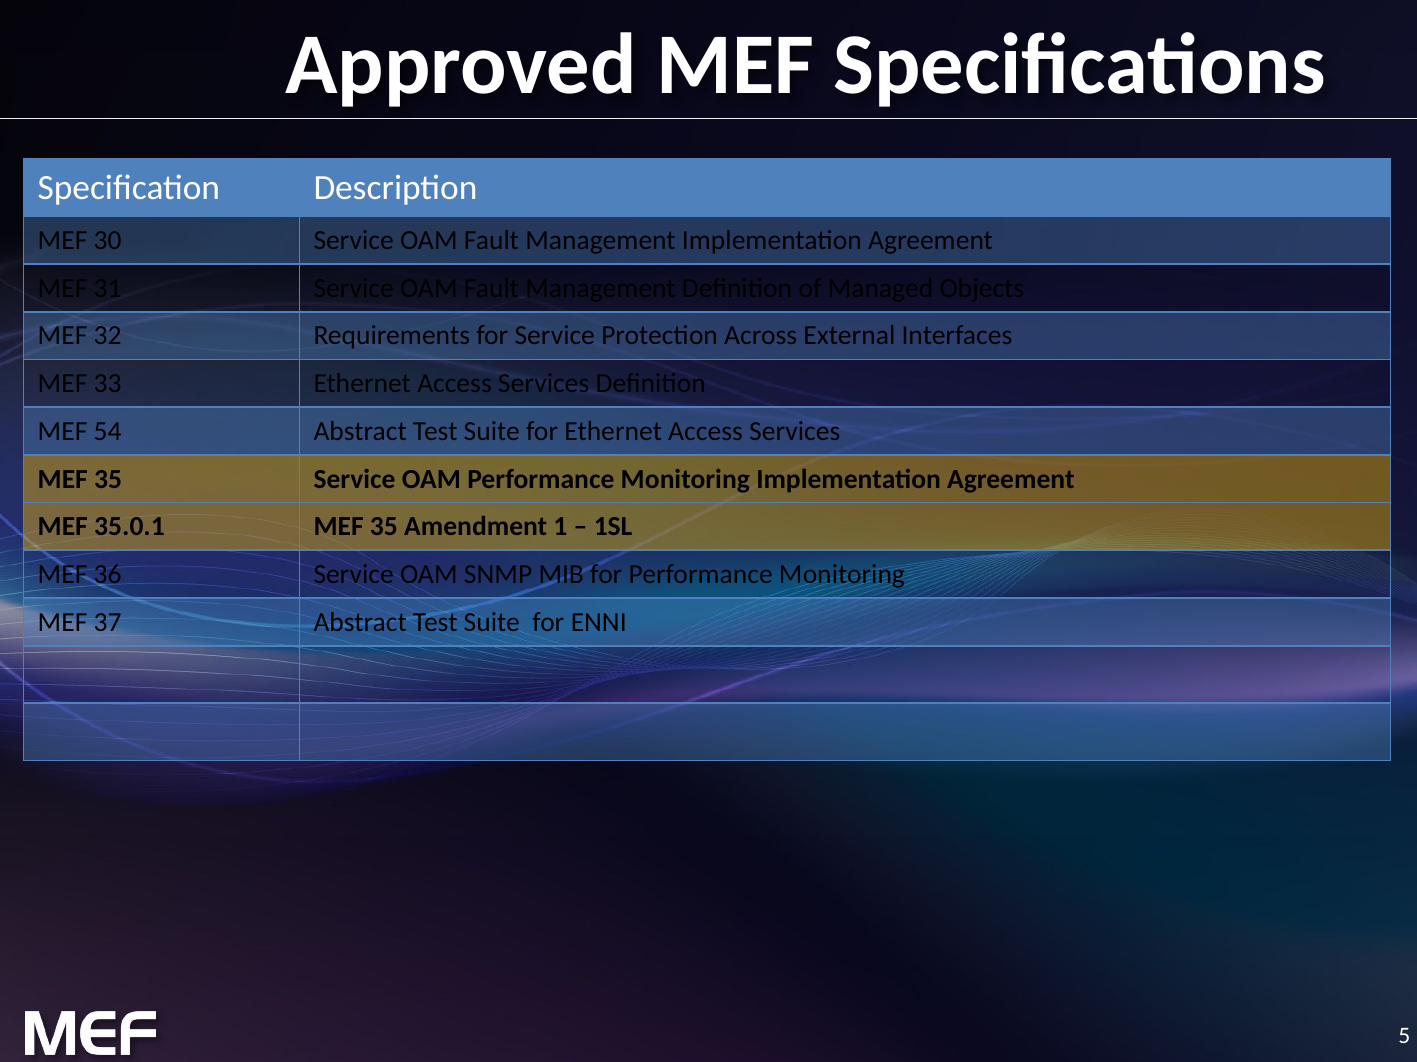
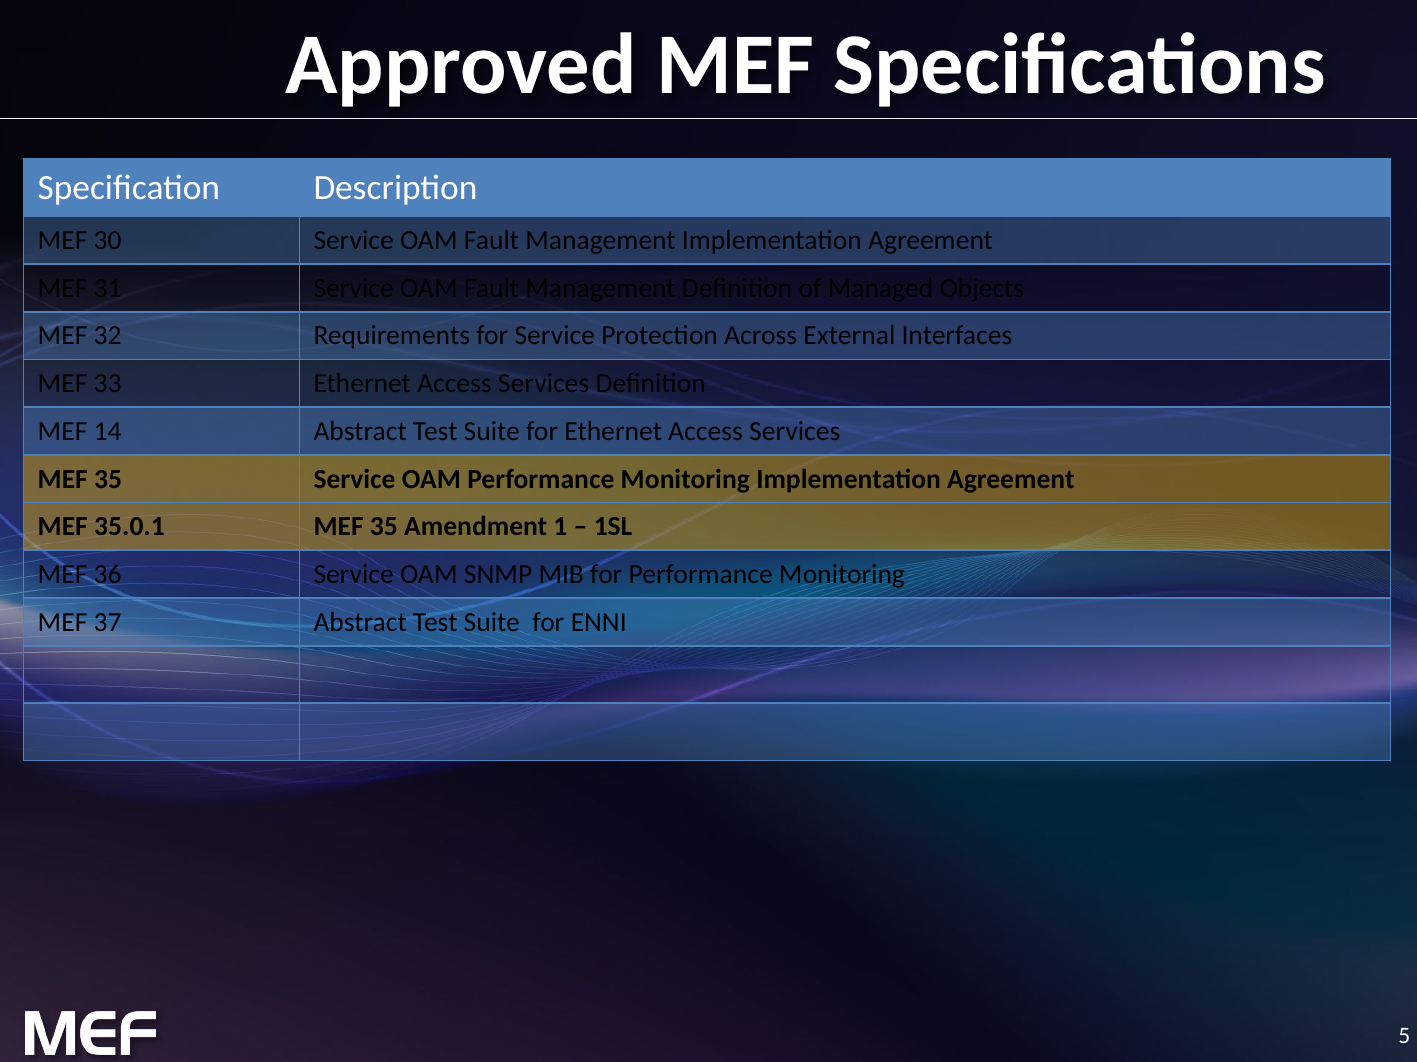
54: 54 -> 14 (108, 432)
